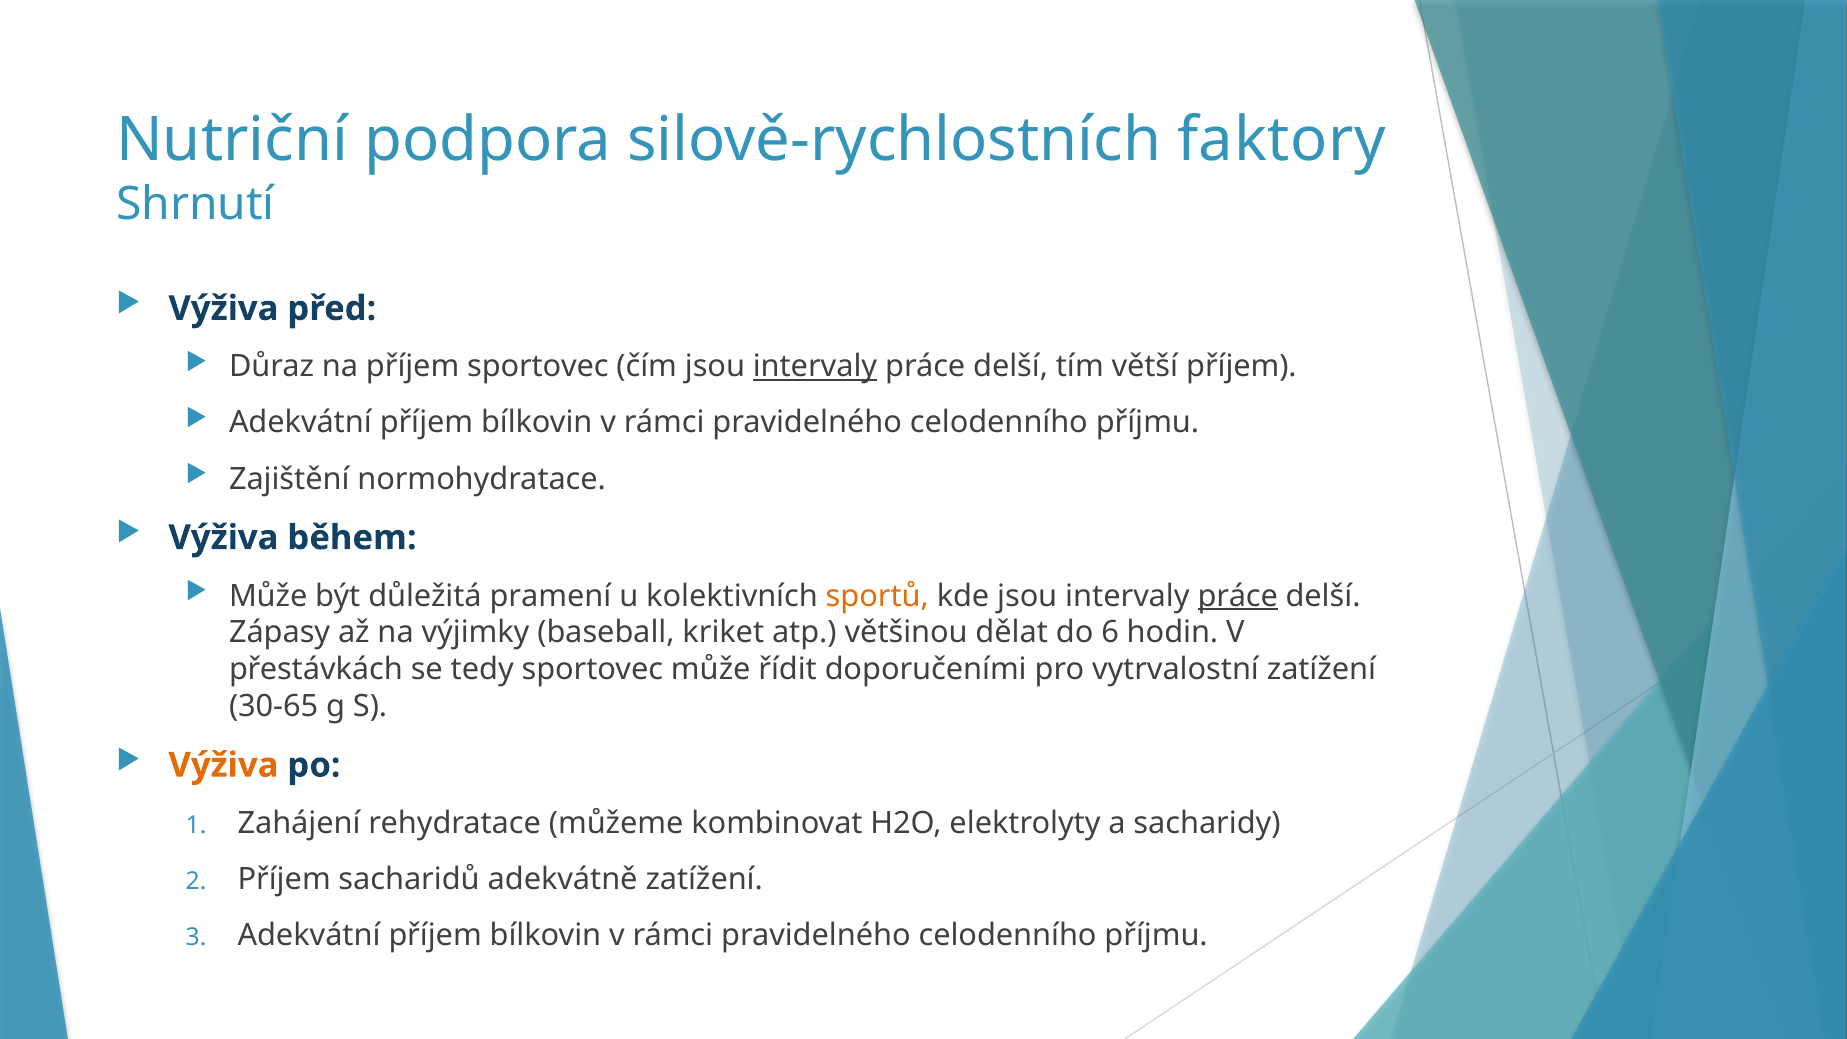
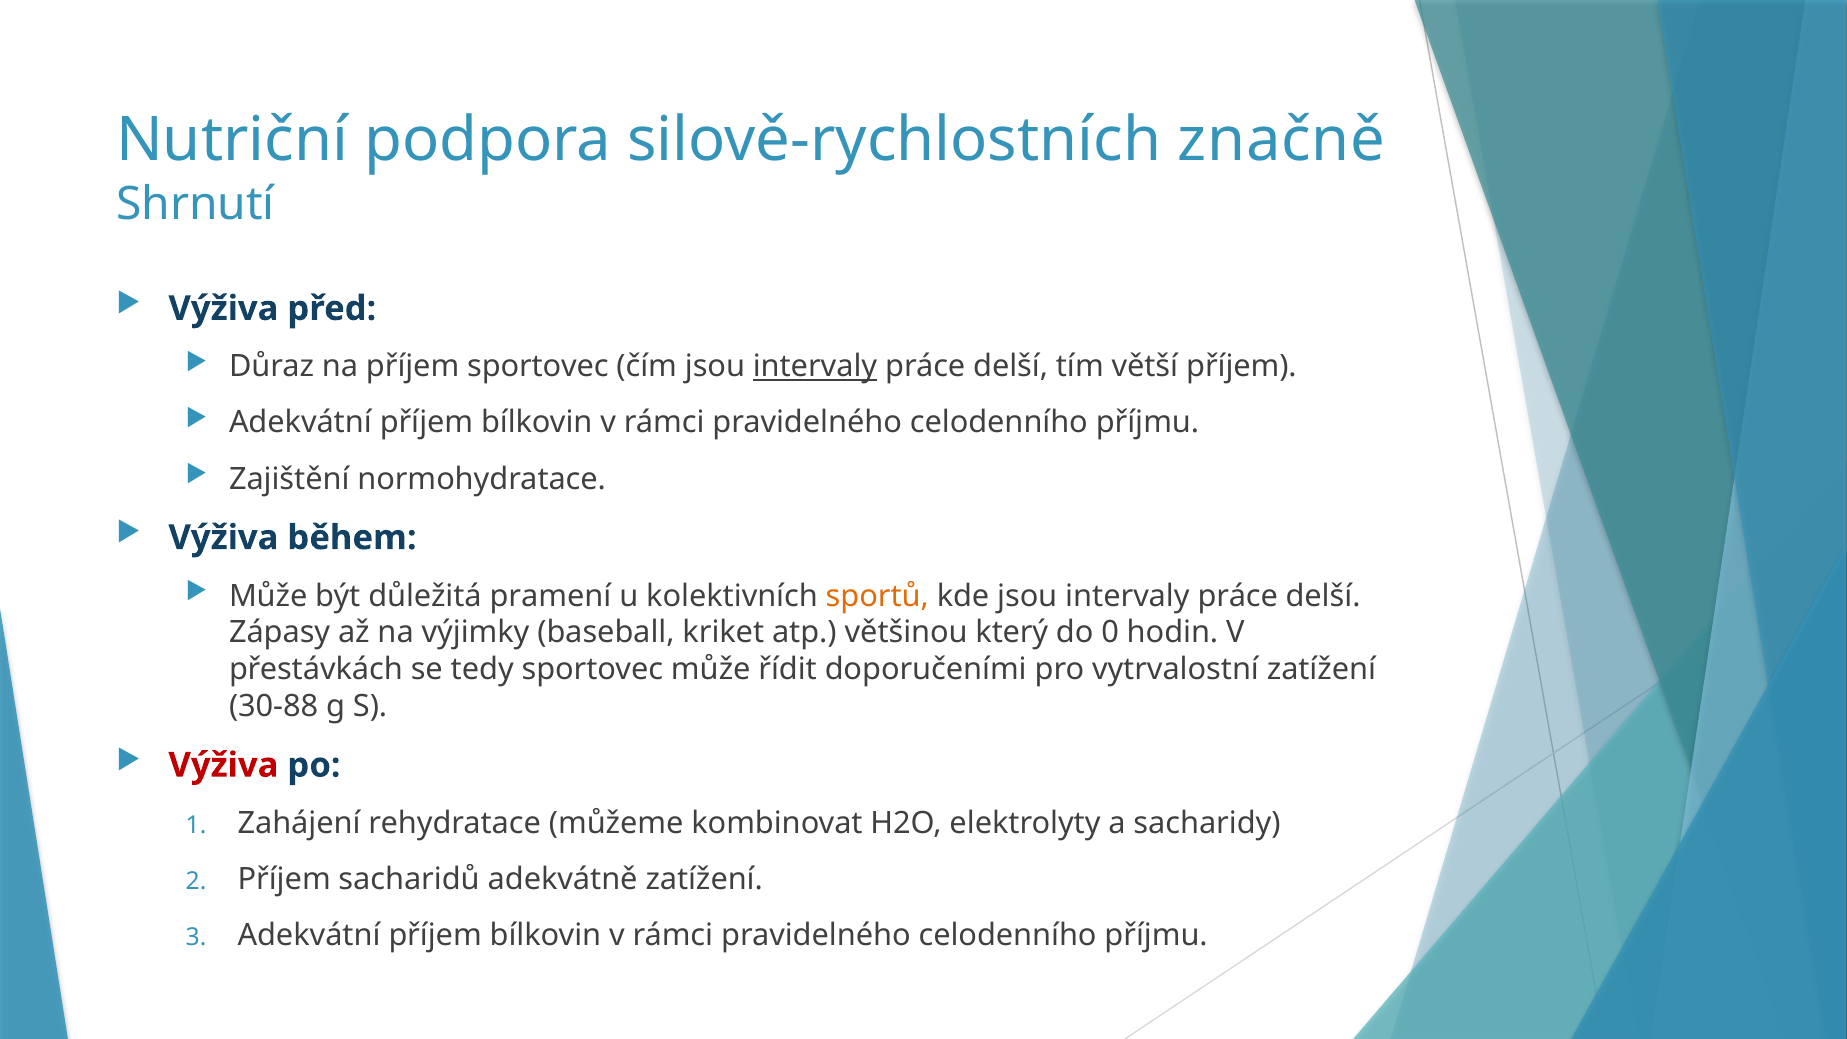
faktory: faktory -> značně (1281, 141)
práce underline: present -> none (1238, 596)
dělat: dělat -> který (1012, 633)
6: 6 -> 0 (1110, 633)
30-65: 30-65 -> 30-88 (274, 706)
Výživa colour: orange -> red (223, 765)
